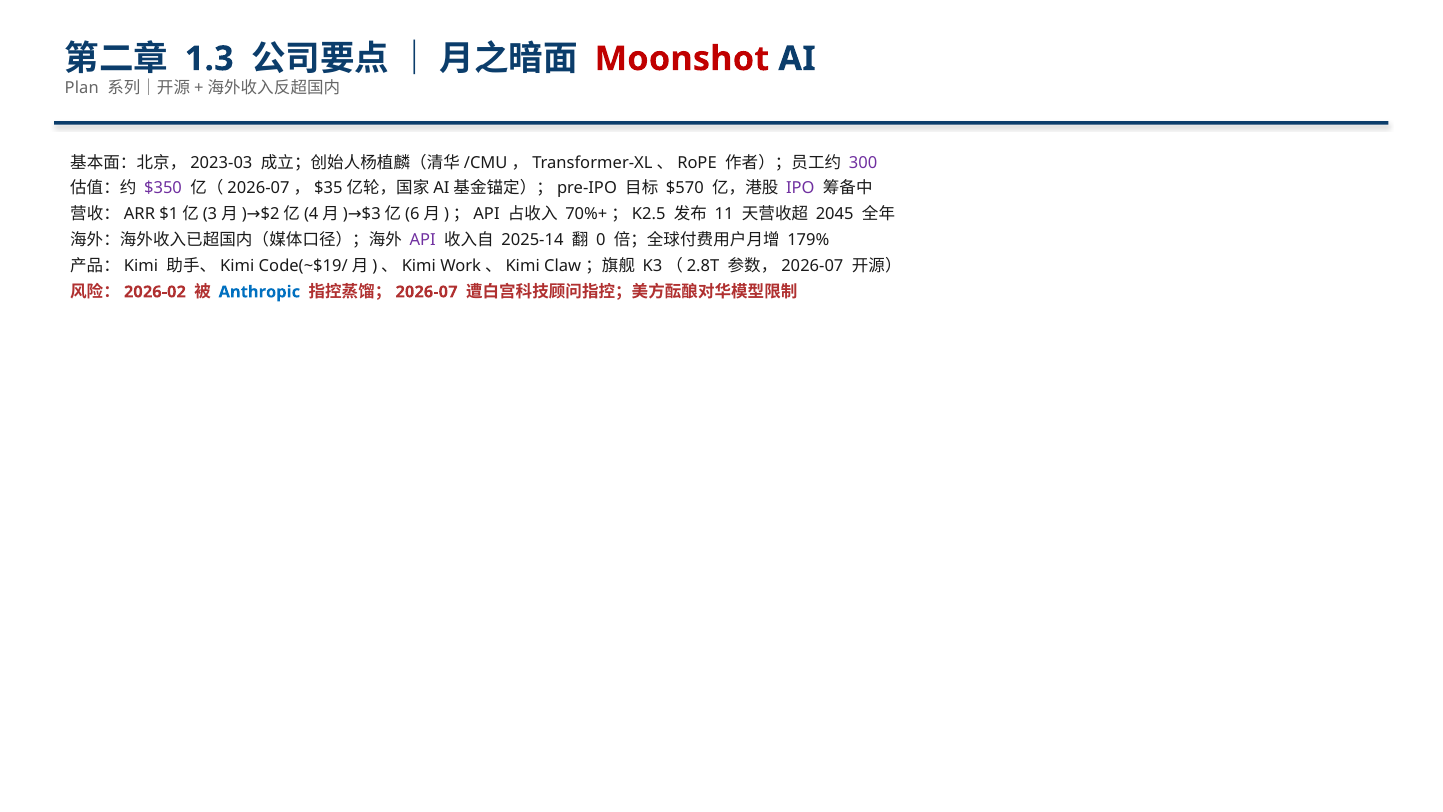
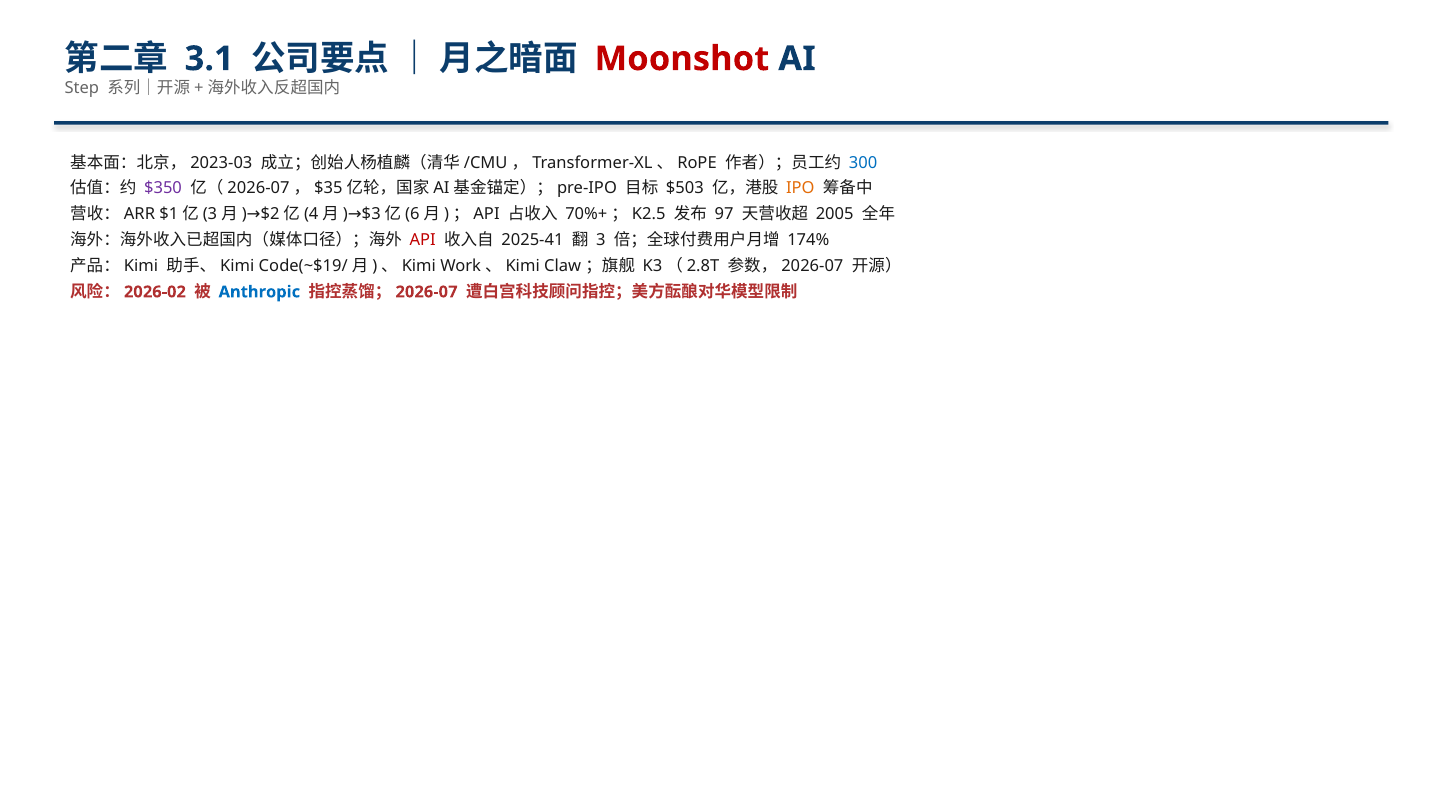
1.3: 1.3 -> 3.1 (209, 59)
Plan: Plan -> Step (82, 88)
300 colour: purple -> blue (863, 163)
$570: $570 -> $503 (685, 188)
IPO colour: purple -> orange (800, 188)
11: 11 -> 97 (724, 214)
2045: 2045 -> 2005 (835, 214)
API colour: purple -> red (423, 240)
2025-14: 2025-14 -> 2025-41 (532, 240)
0: 0 -> 3 (601, 240)
179%: 179% -> 174% (808, 240)
